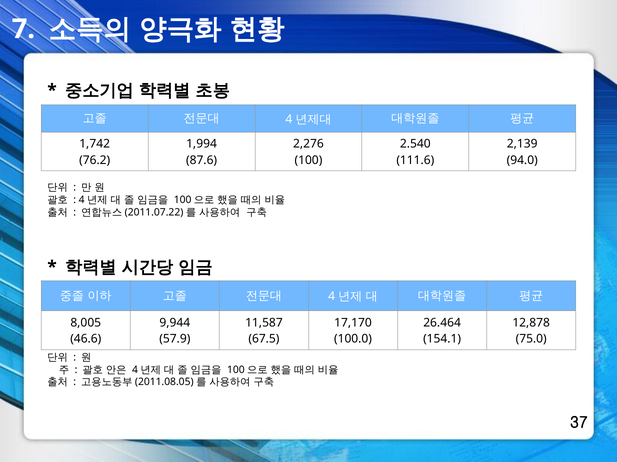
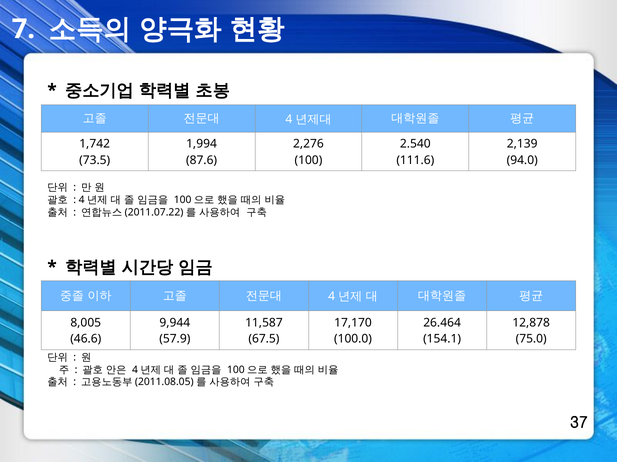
76.2: 76.2 -> 73.5 (95, 161)
